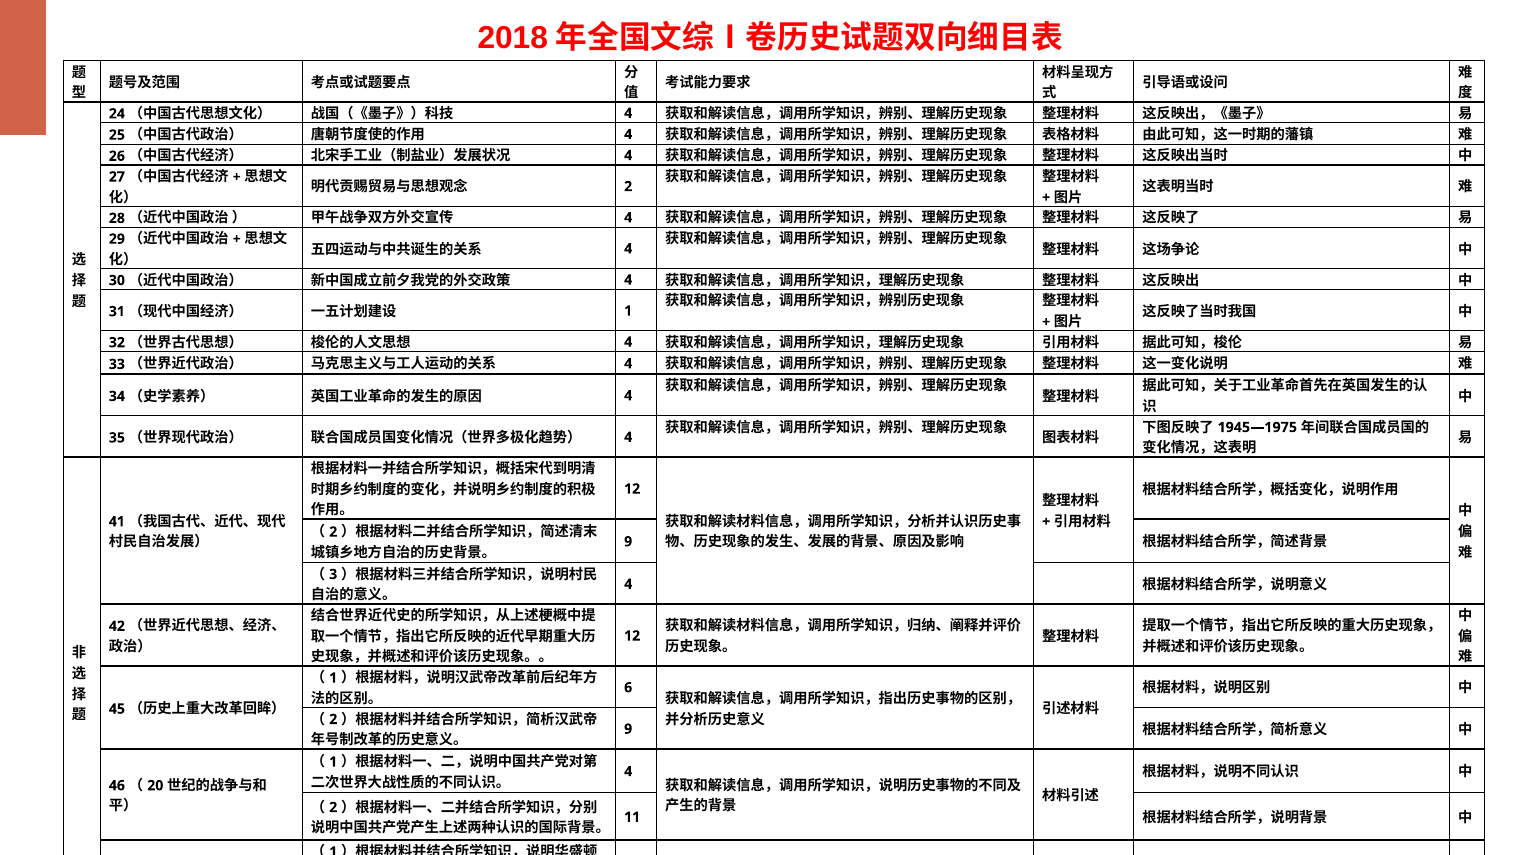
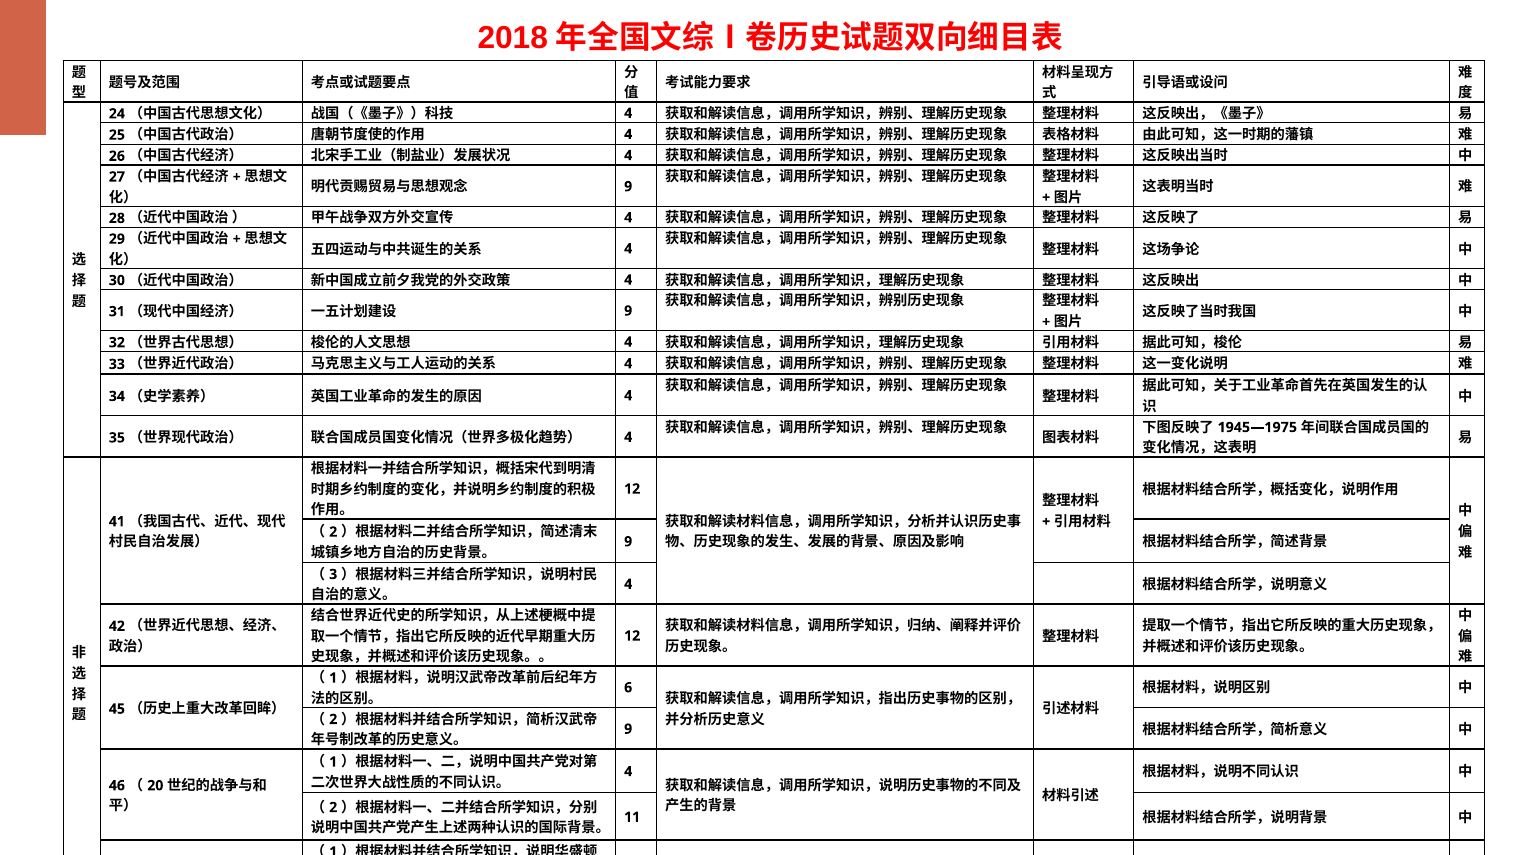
2: 2 -> 9 (628, 186)
1: 1 -> 9 (628, 311)
